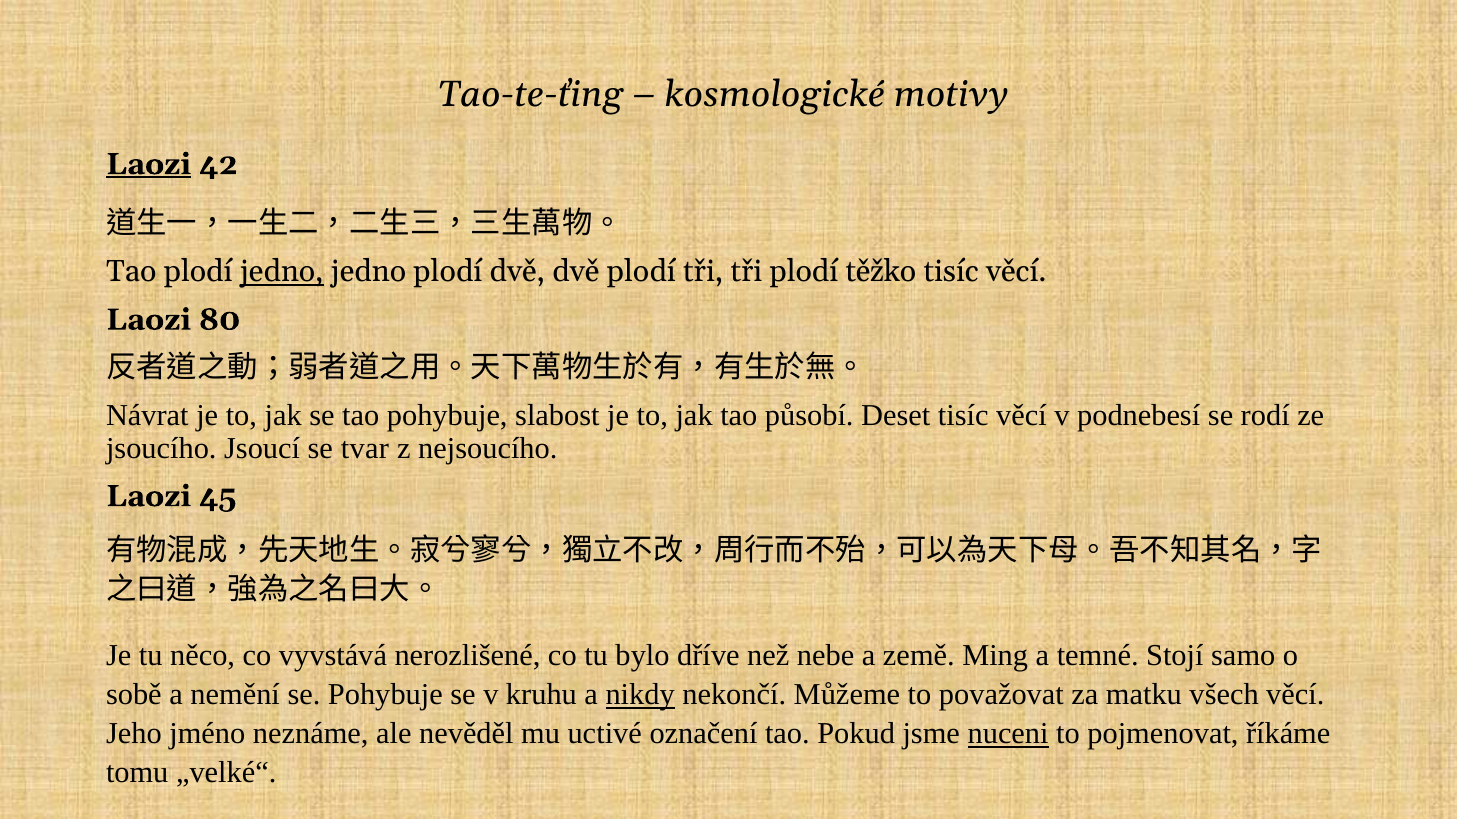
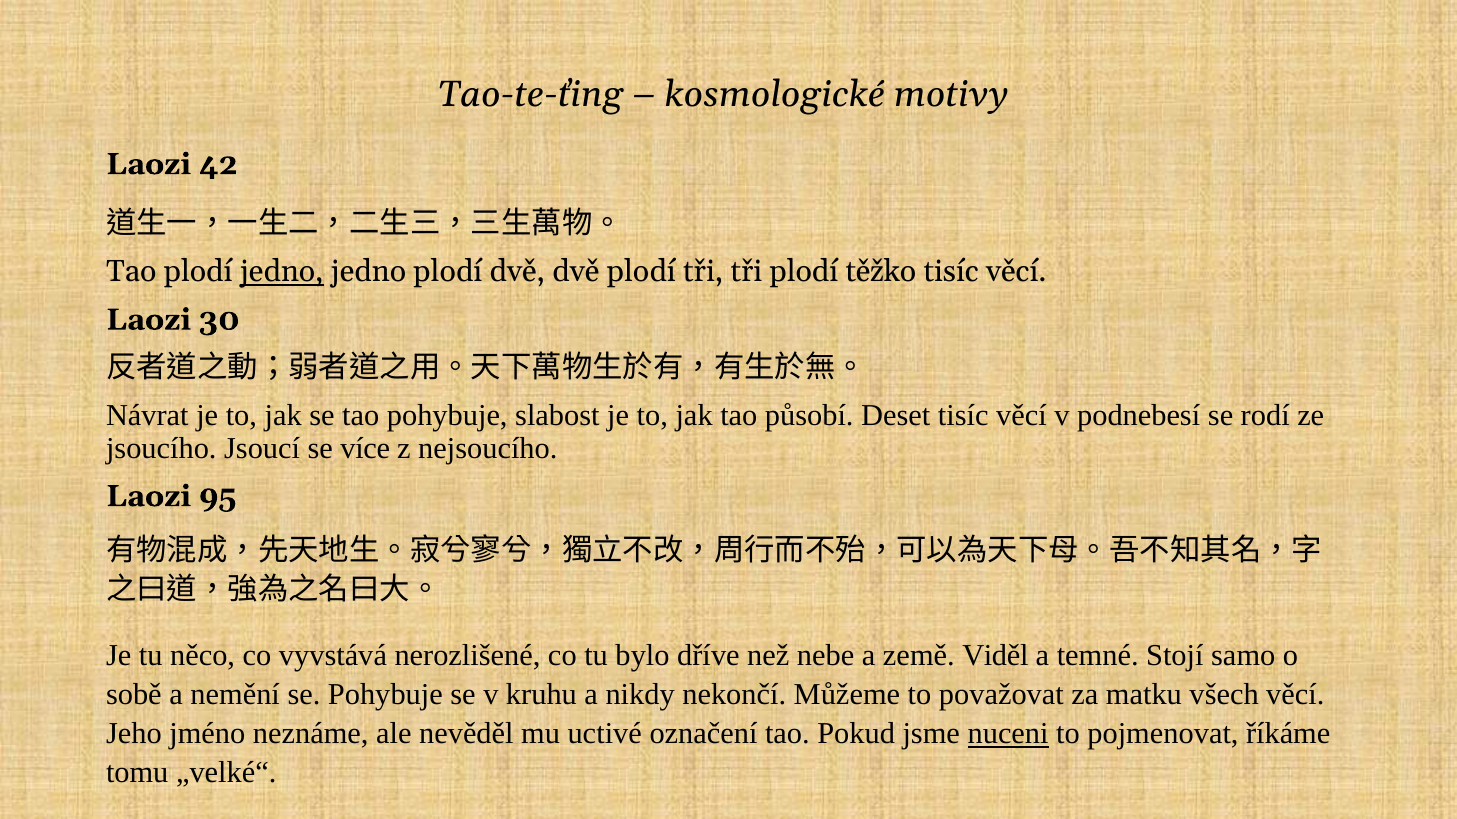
Laozi underline: present -> none (149, 164)
80: 80 -> 30 (219, 320)
tvar: tvar -> více (365, 448)
45: 45 -> 95 (218, 496)
Ming: Ming -> Viděl (995, 656)
nikdy underline: present -> none (640, 695)
